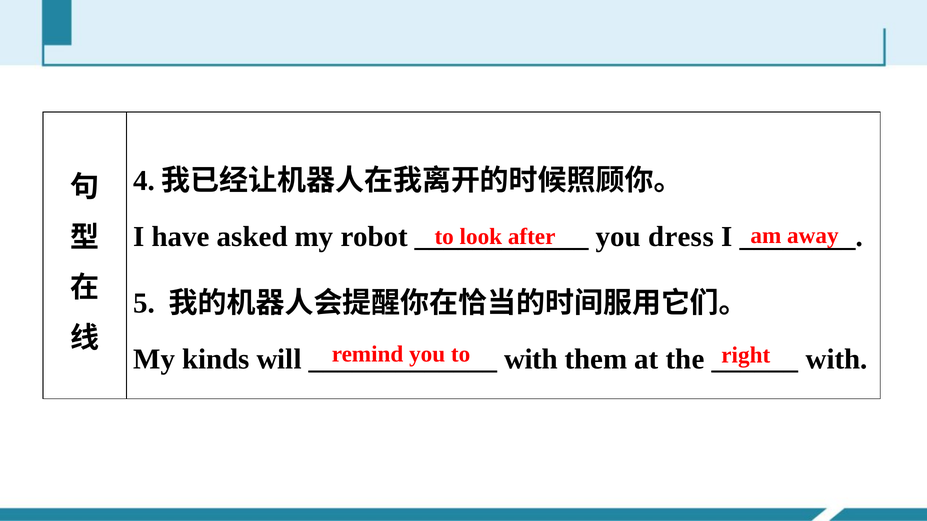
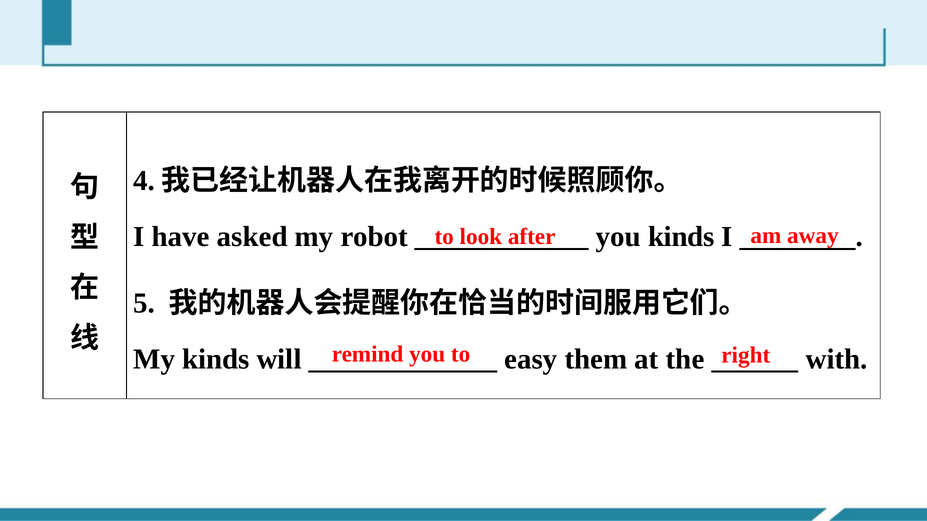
you dress: dress -> kinds (681, 237)
with: with -> easy (531, 360)
